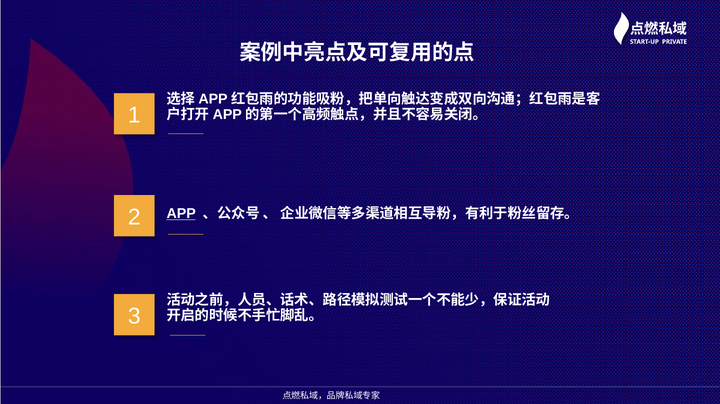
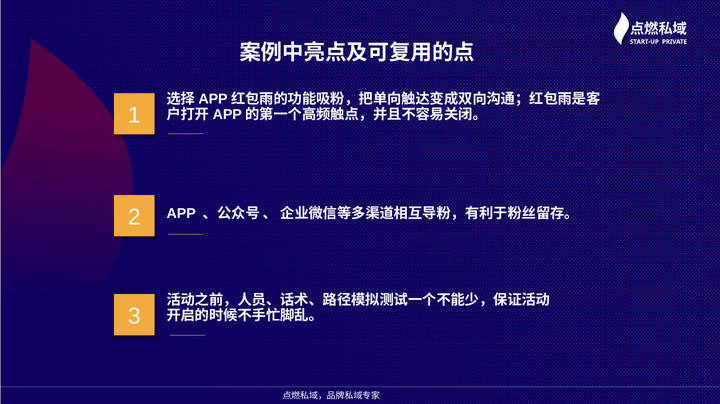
APP underline: present -> none (181, 214)
